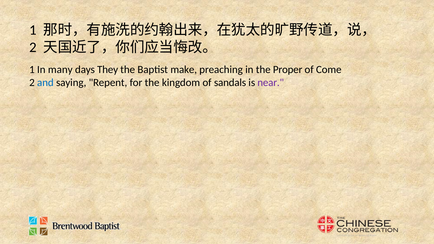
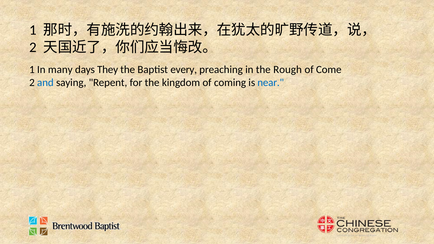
make: make -> every (184, 69)
Proper: Proper -> Rough (288, 69)
sandals: sandals -> coming (230, 82)
near colour: purple -> blue (271, 82)
